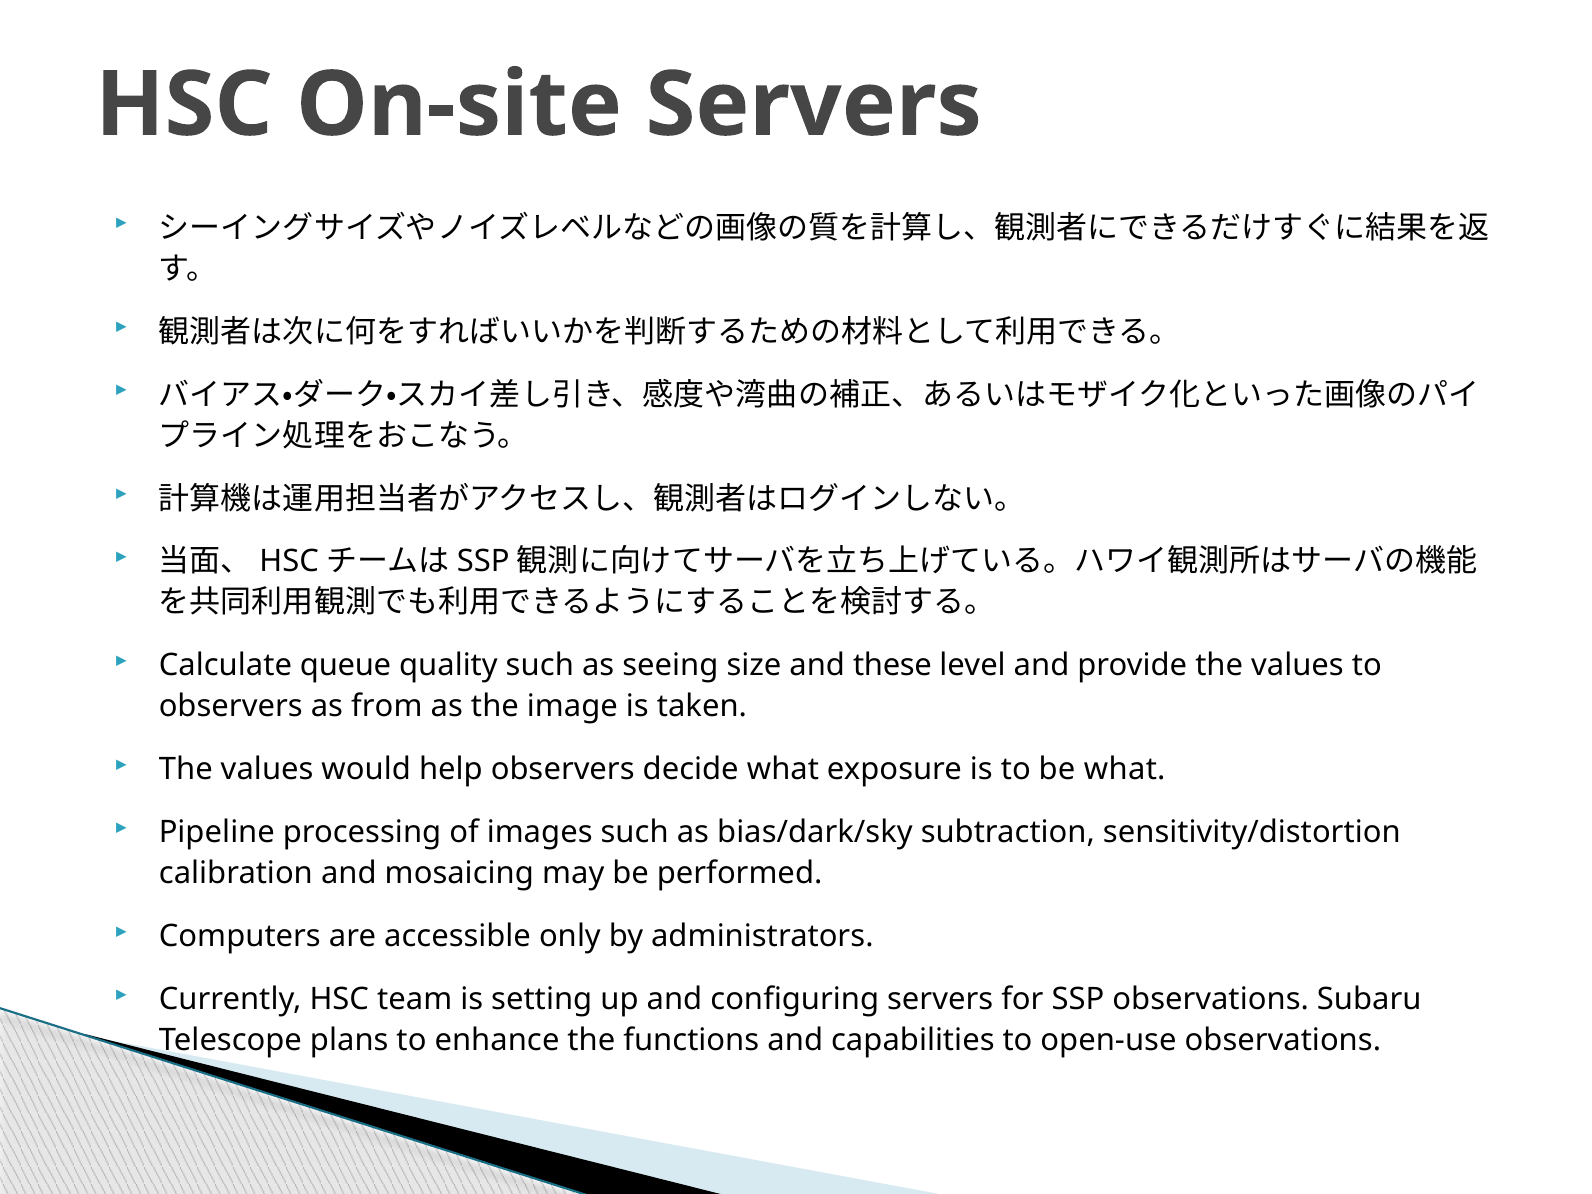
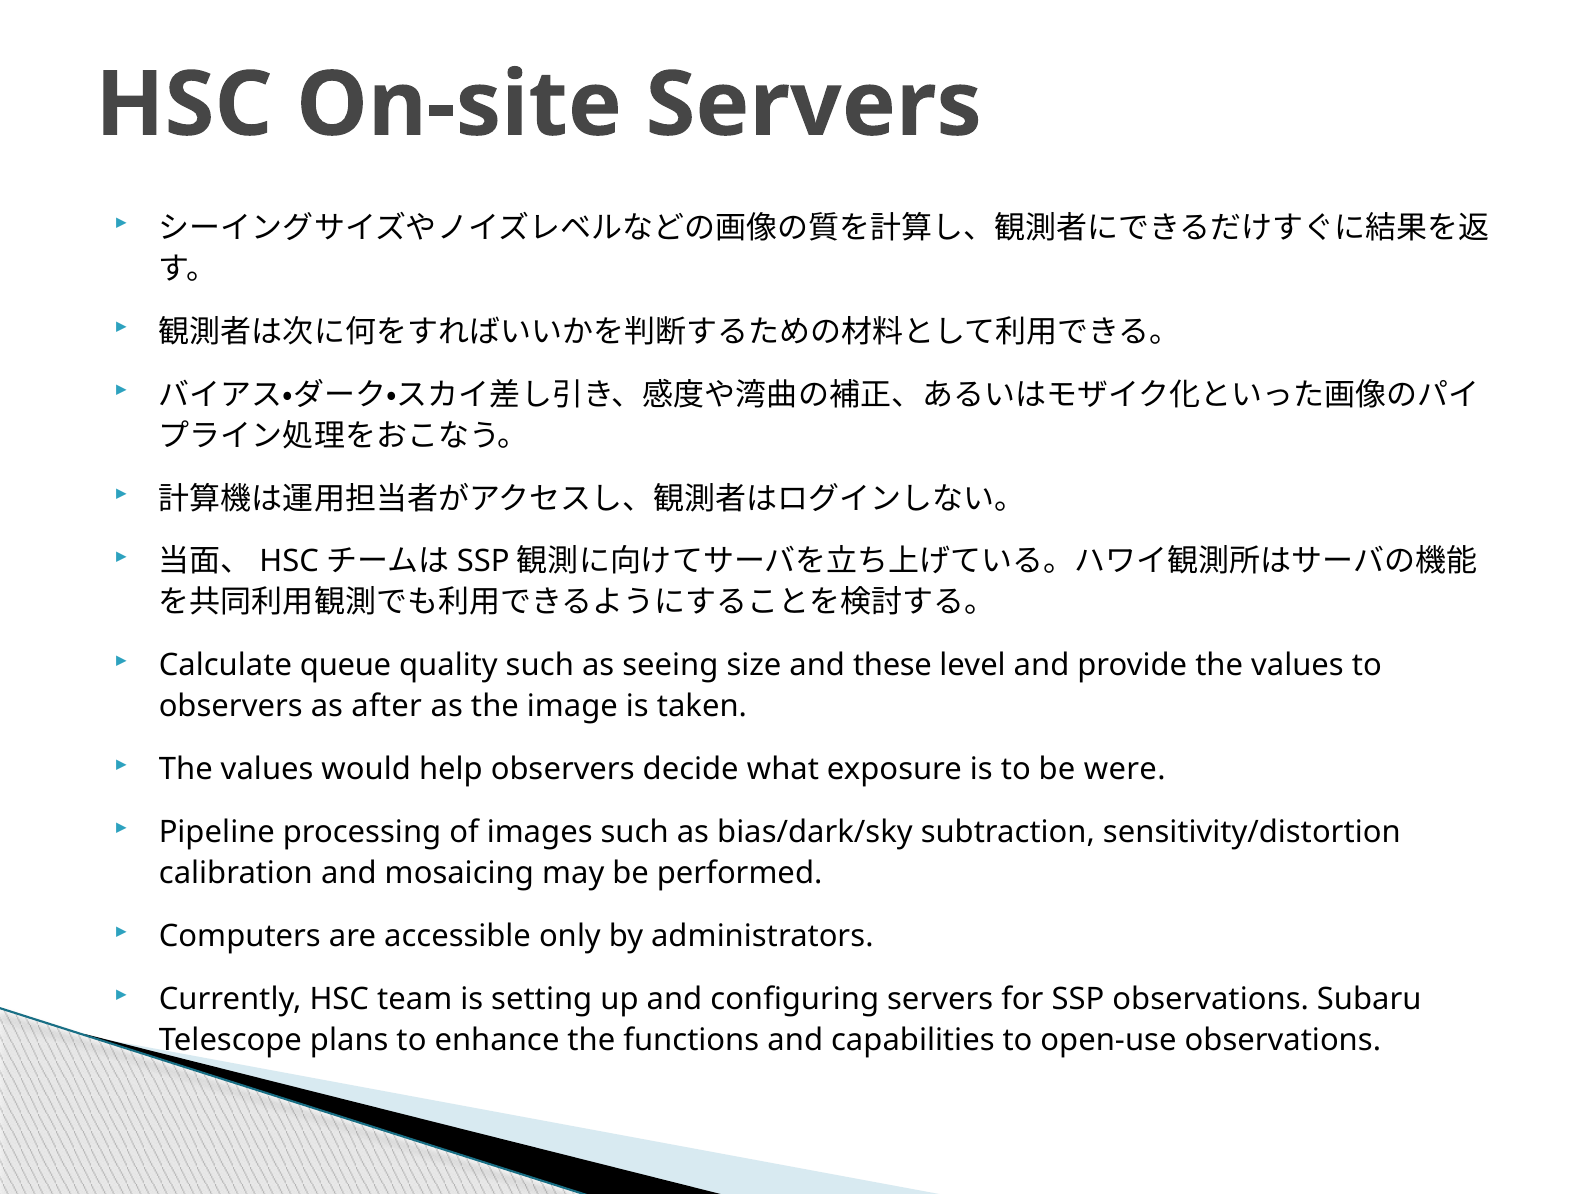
from: from -> after (387, 706)
be what: what -> were (1125, 769)
